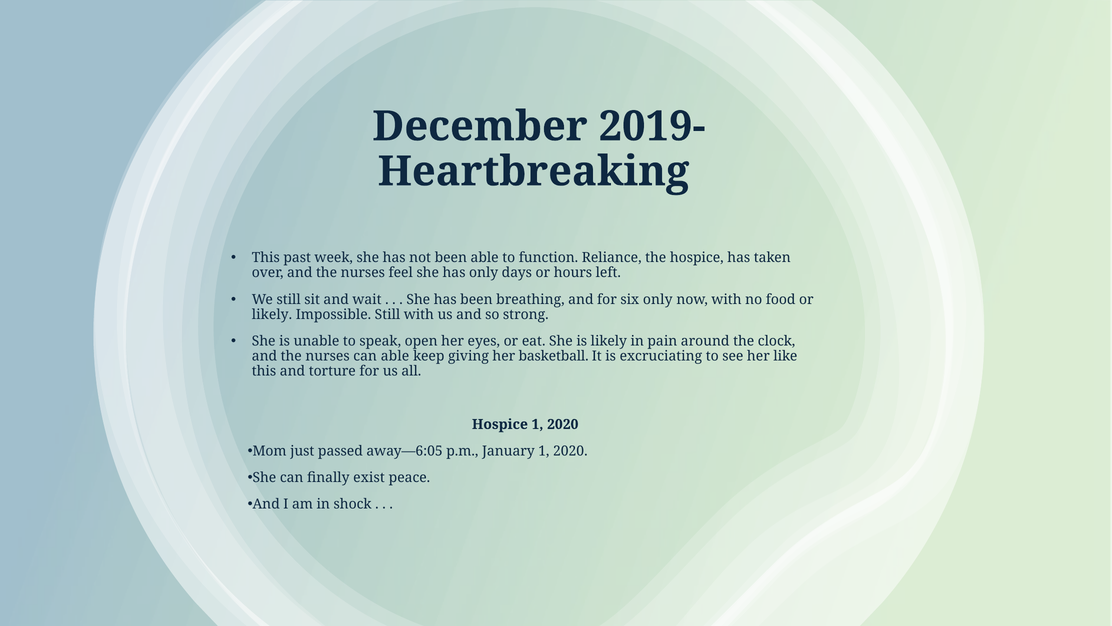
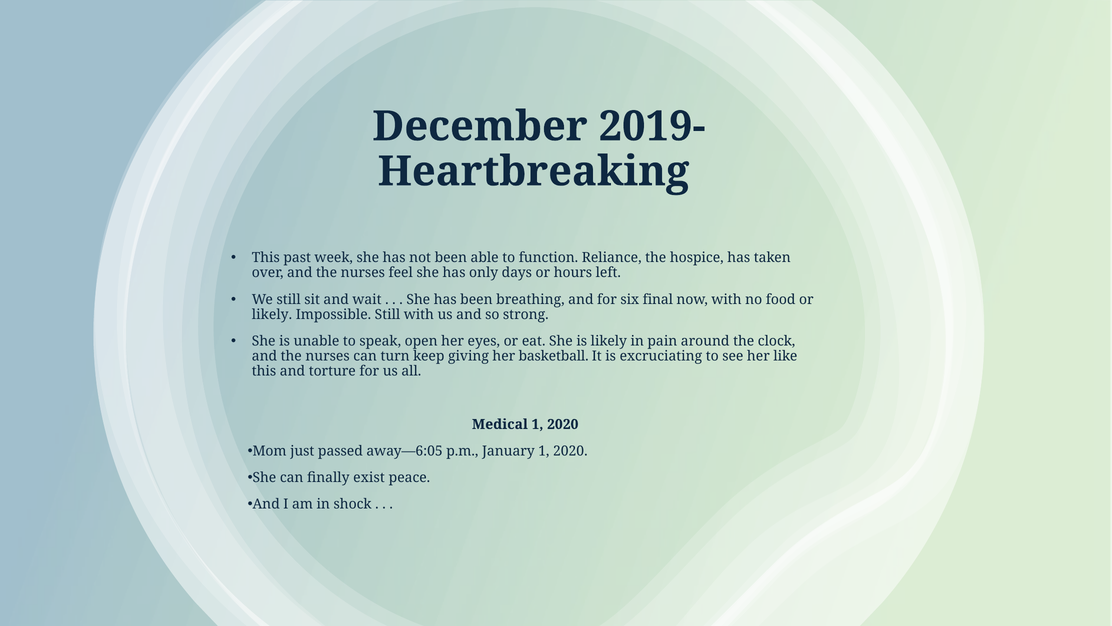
six only: only -> final (658, 299)
can able: able -> turn (395, 356)
Hospice: Hospice -> Medical (500, 424)
